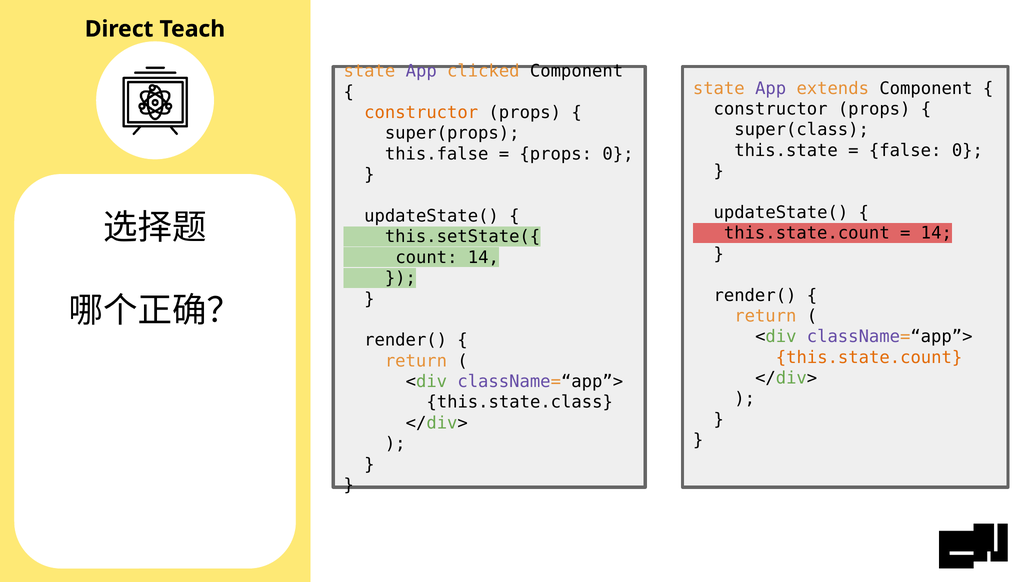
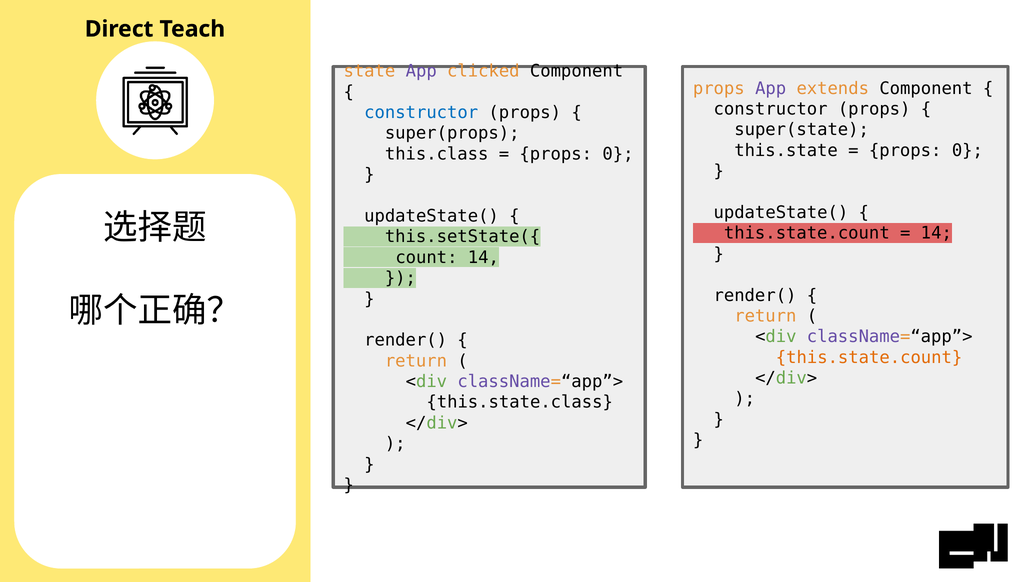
state: state -> props (719, 88)
constructor colour: orange -> blue (421, 113)
super(class: super(class -> super(state (802, 130)
false: false -> props (905, 150)
this.false: this.false -> this.class (437, 154)
